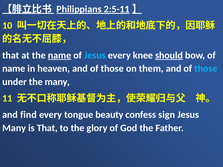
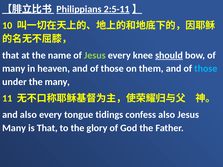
name underline: present -> none (60, 55)
Jesus colour: light blue -> light green (95, 55)
name: name -> many (14, 69)
and find: find -> also (28, 115)
beauty: beauty -> tidings (109, 115)
confess sign: sign -> also (167, 115)
